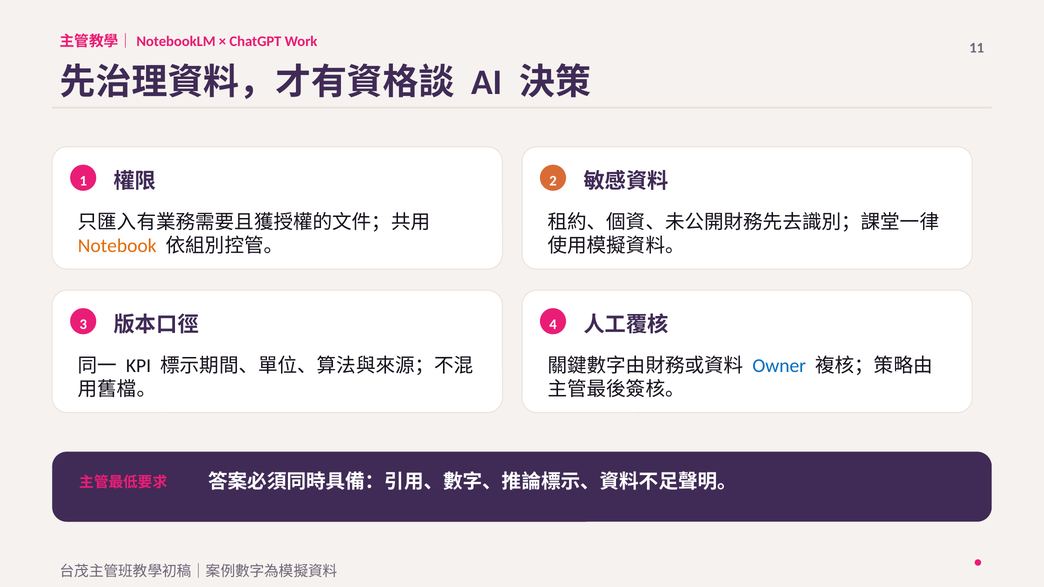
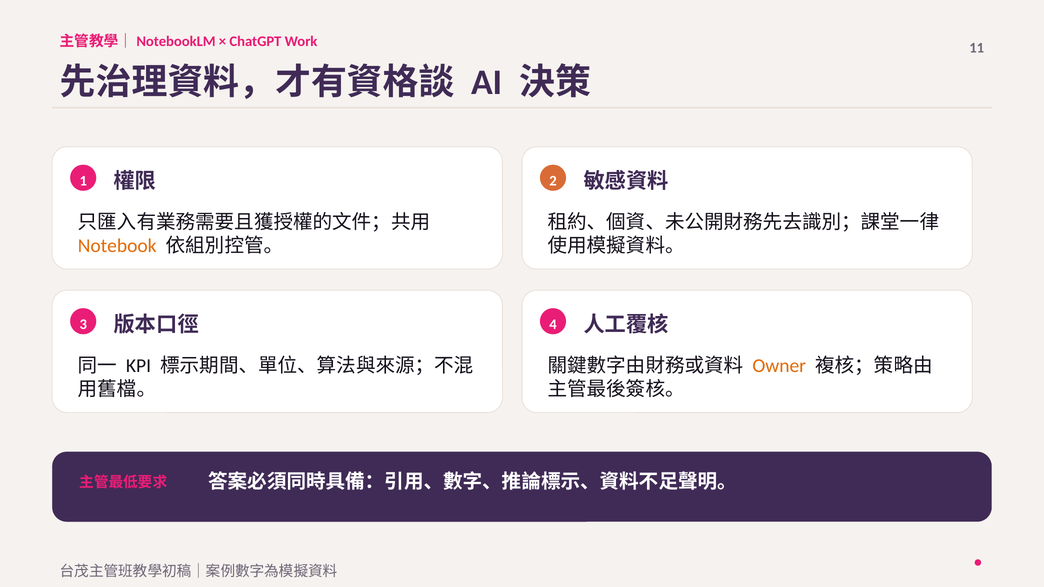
Owner colour: blue -> orange (779, 366)
